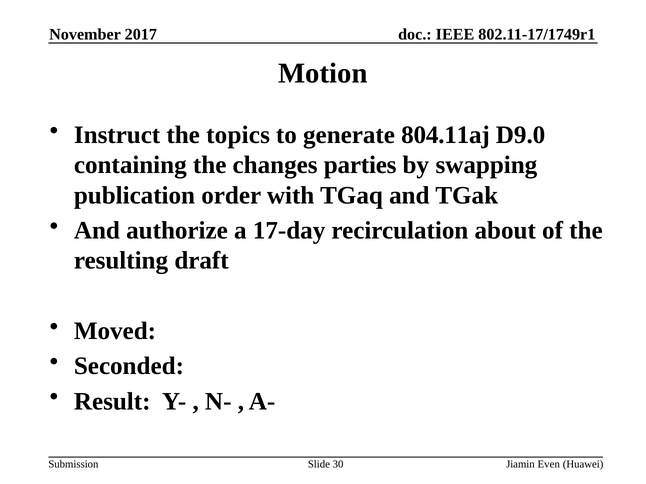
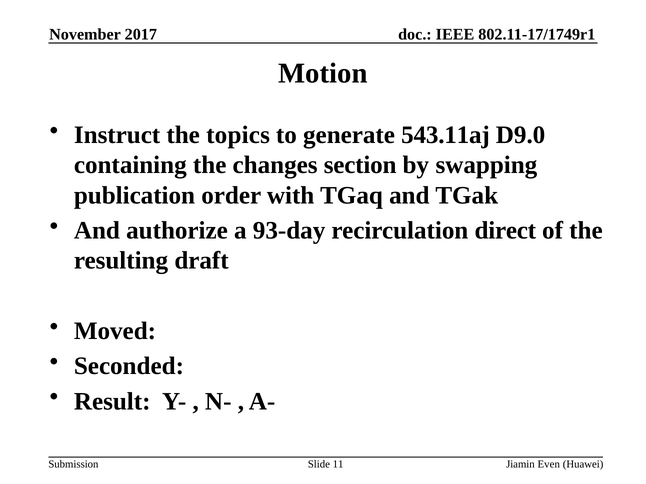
804.11aj: 804.11aj -> 543.11aj (445, 135)
parties: parties -> section (360, 165)
17-day: 17-day -> 93-day (289, 231)
about: about -> direct (505, 231)
30: 30 -> 11 (338, 465)
